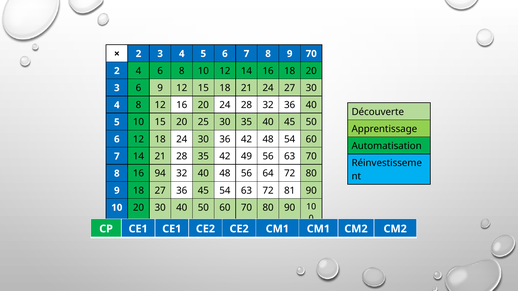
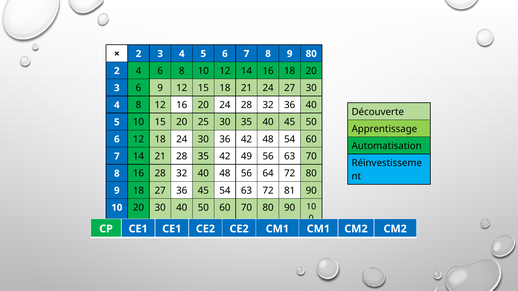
9 70: 70 -> 80 (311, 54)
16 94: 94 -> 28 (160, 174)
